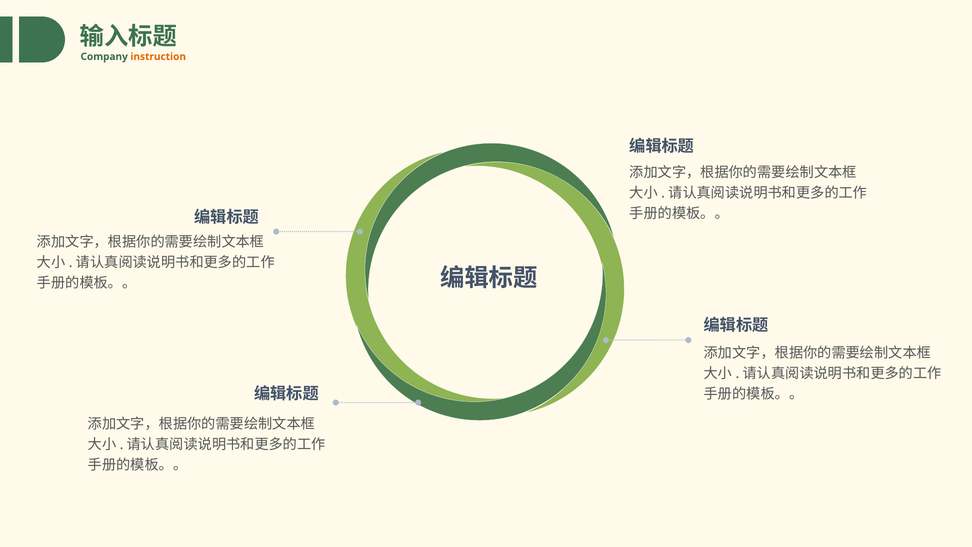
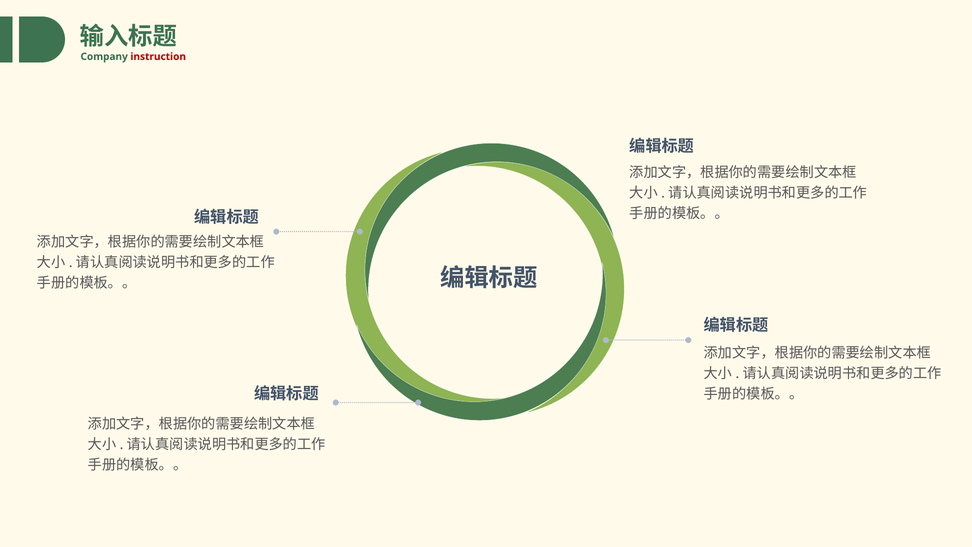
instruction colour: orange -> red (158, 57)
